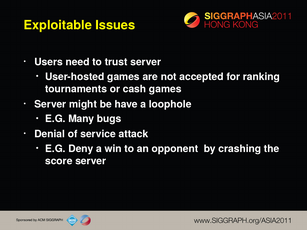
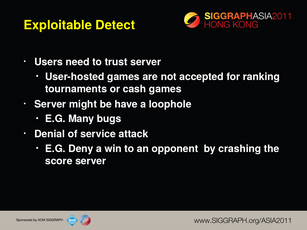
Issues: Issues -> Detect (115, 25)
